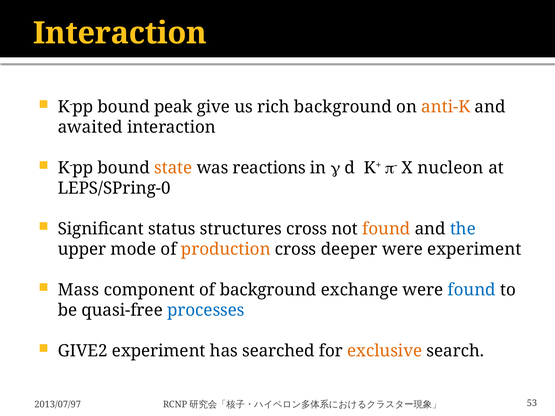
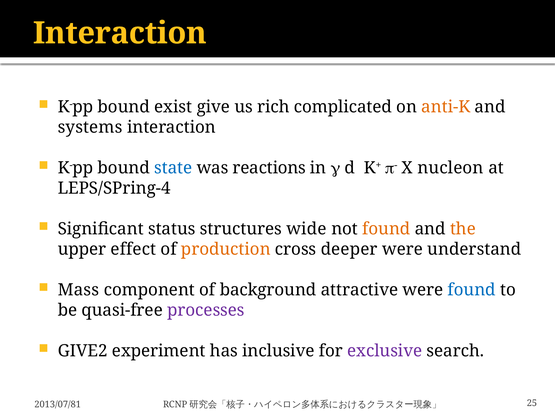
peak: peak -> exist (173, 107)
rich background: background -> complicated (343, 107)
awaited: awaited -> systems (90, 127)
state colour: orange -> blue (173, 168)
LEPS/SPring-0: LEPS/SPring-0 -> LEPS/SPring-4 (114, 188)
structures cross: cross -> wide (306, 229)
the colour: blue -> orange (463, 229)
mode: mode -> effect (133, 249)
were experiment: experiment -> understand (474, 249)
exchange: exchange -> attractive (359, 290)
processes colour: blue -> purple (206, 311)
searched: searched -> inclusive (278, 351)
exclusive colour: orange -> purple (385, 351)
2013/07/97: 2013/07/97 -> 2013/07/81 (58, 405)
53: 53 -> 25 (532, 403)
